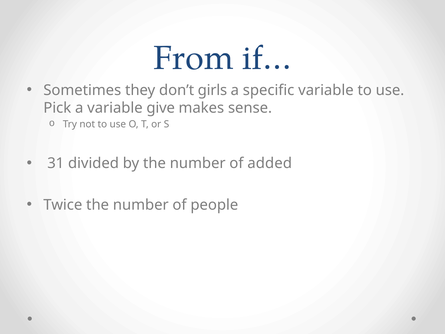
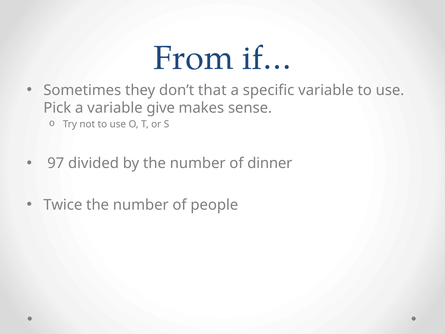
girls: girls -> that (212, 90)
31: 31 -> 97 (56, 163)
added: added -> dinner (270, 163)
